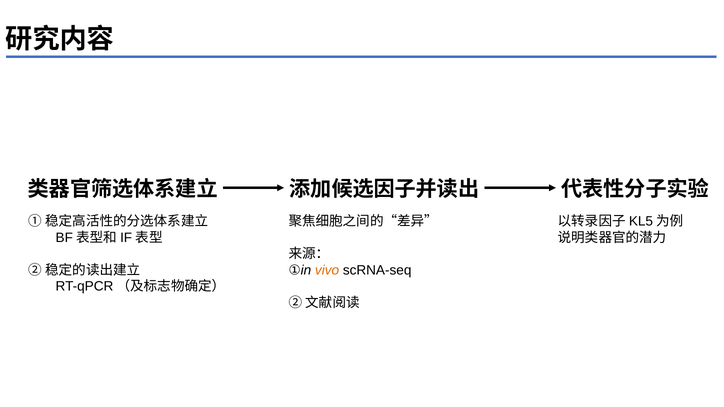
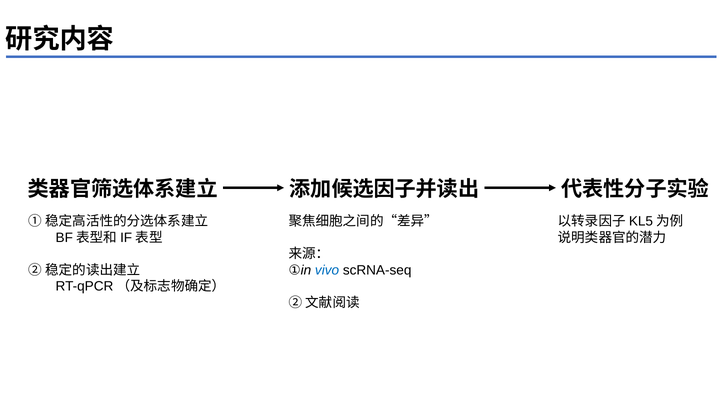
vivo colour: orange -> blue (327, 270)
